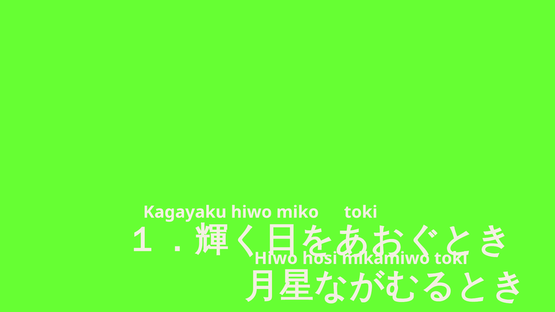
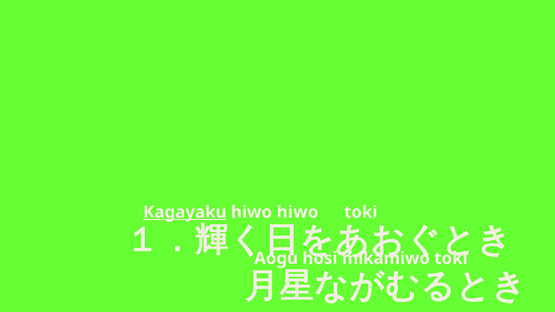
Kagayaku underline: none -> present (185, 212)
hiwo miko: miko -> hiwo (297, 212)
Hiwo: Hiwo -> Aogu (276, 259)
